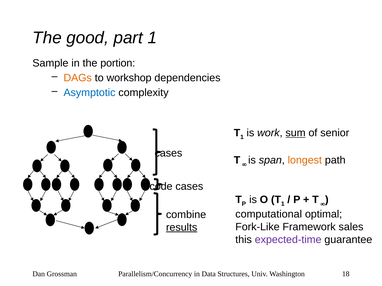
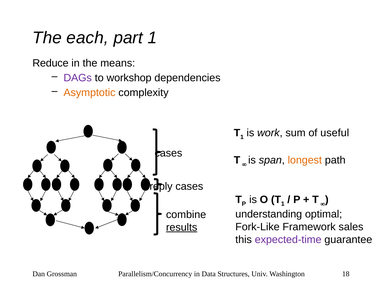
good: good -> each (88, 38)
Sample: Sample -> Reduce (51, 63)
portion: portion -> means (118, 63)
DAGs colour: orange -> purple (78, 78)
Asymptotic colour: blue -> orange (89, 93)
sum underline: present -> none (296, 133)
senior: senior -> useful (335, 133)
code: code -> reply (161, 187)
computational: computational -> understanding (269, 214)
